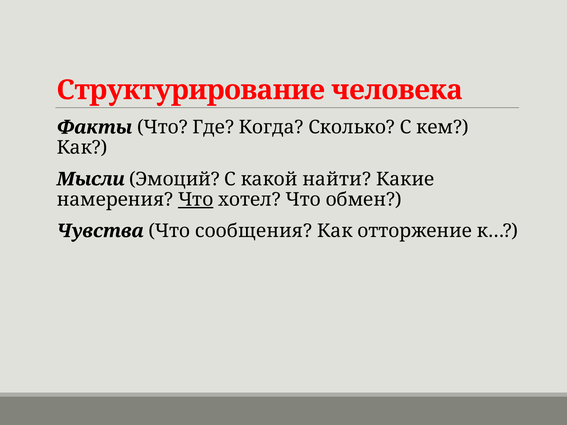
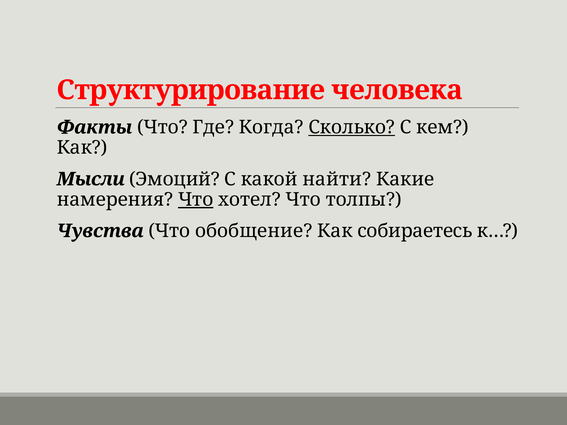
Сколько underline: none -> present (352, 127)
обмен: обмен -> толпы (364, 200)
сообщения: сообщения -> обобщение (254, 231)
отторжение: отторжение -> собираетесь (415, 231)
